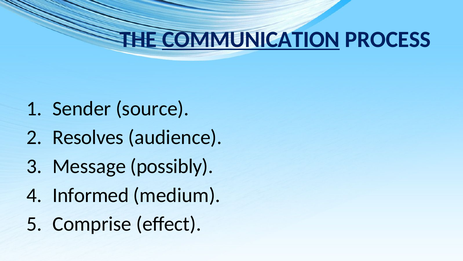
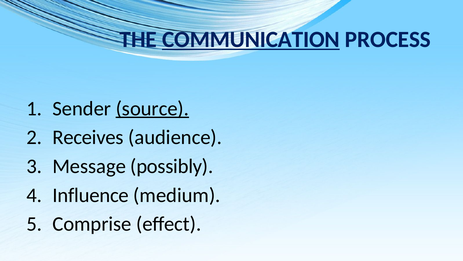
source underline: none -> present (152, 108)
Resolves: Resolves -> Receives (88, 137)
Informed: Informed -> Influence (91, 195)
